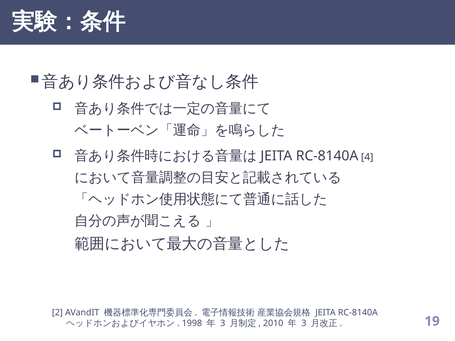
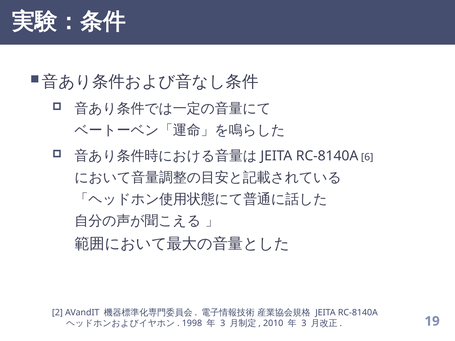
4: 4 -> 6 (367, 157)
